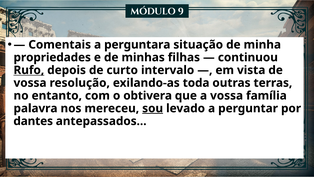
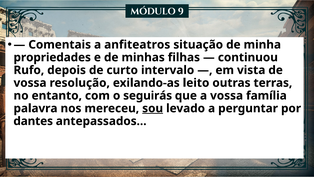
perguntara: perguntara -> anfiteatros (137, 45)
Rufo underline: present -> none (29, 70)
toda: toda -> leito (196, 83)
obtivera: obtivera -> seguirás (148, 95)
